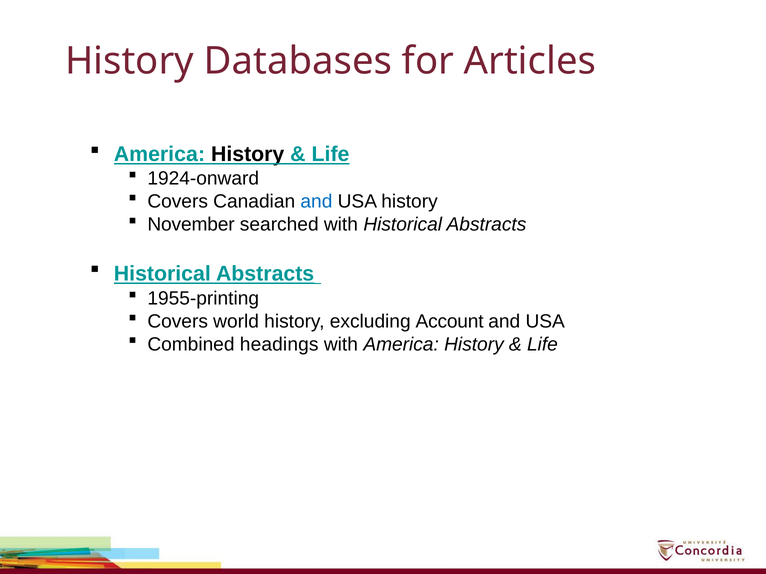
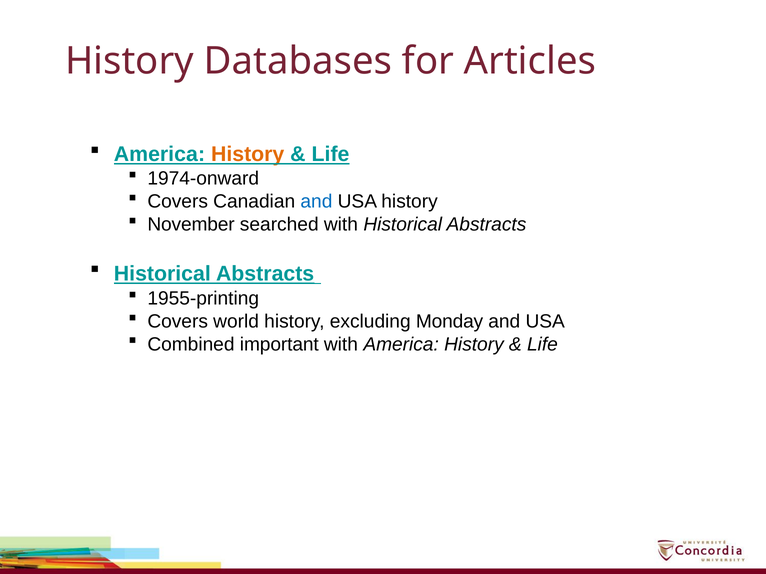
History colour: black -> orange (248, 155)
1924-onward: 1924-onward -> 1974-onward (203, 179)
Account: Account -> Monday (450, 322)
headings: headings -> important (279, 345)
